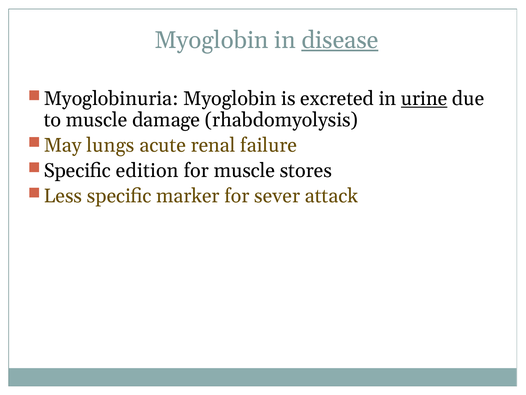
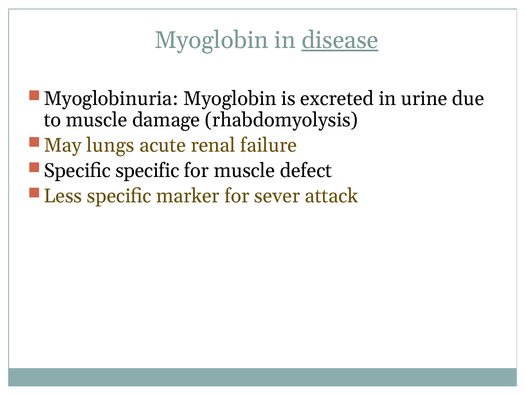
urine underline: present -> none (424, 99)
Specific edition: edition -> specific (147, 170)
stores: stores -> defect (306, 170)
